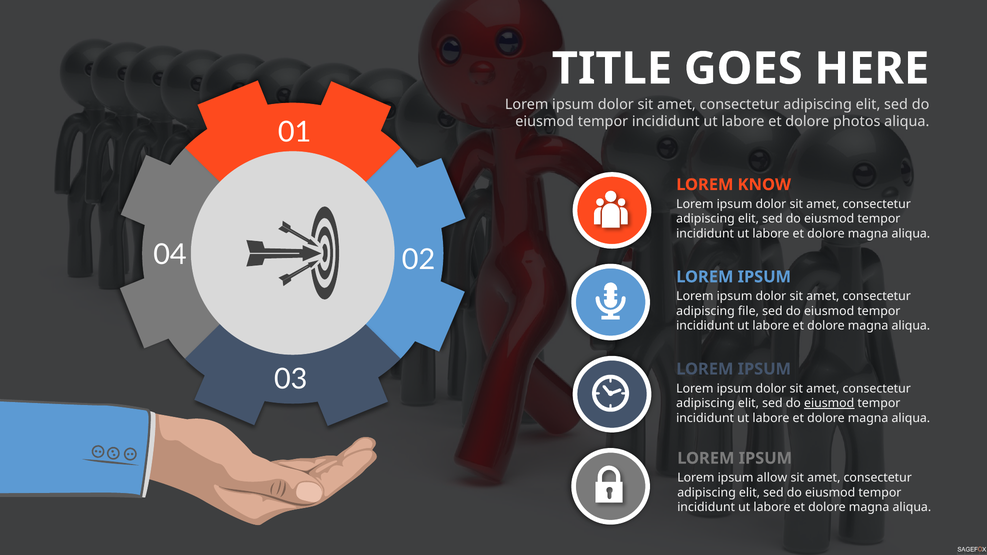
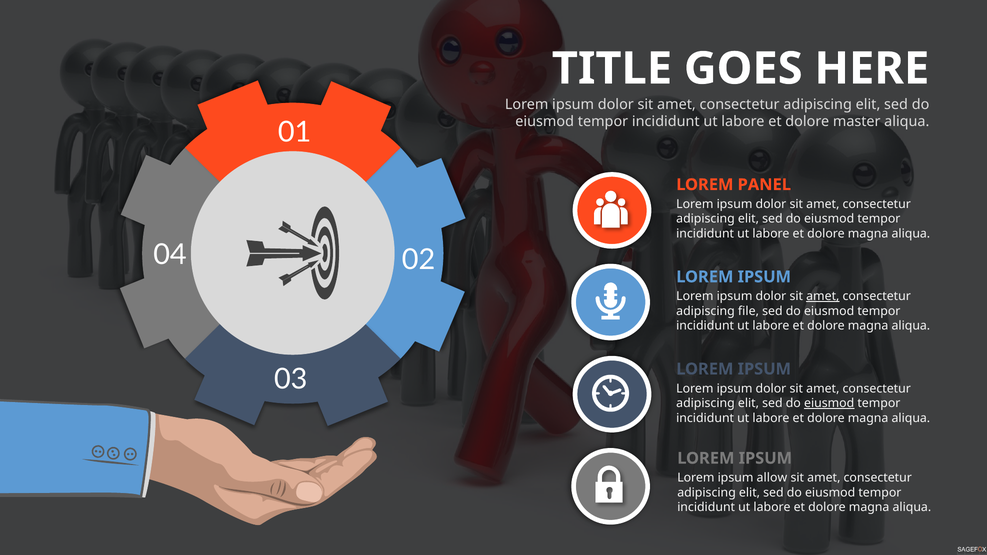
photos: photos -> master (857, 122)
KNOW: KNOW -> PANEL (764, 185)
amet underline: none -> present (823, 296)
